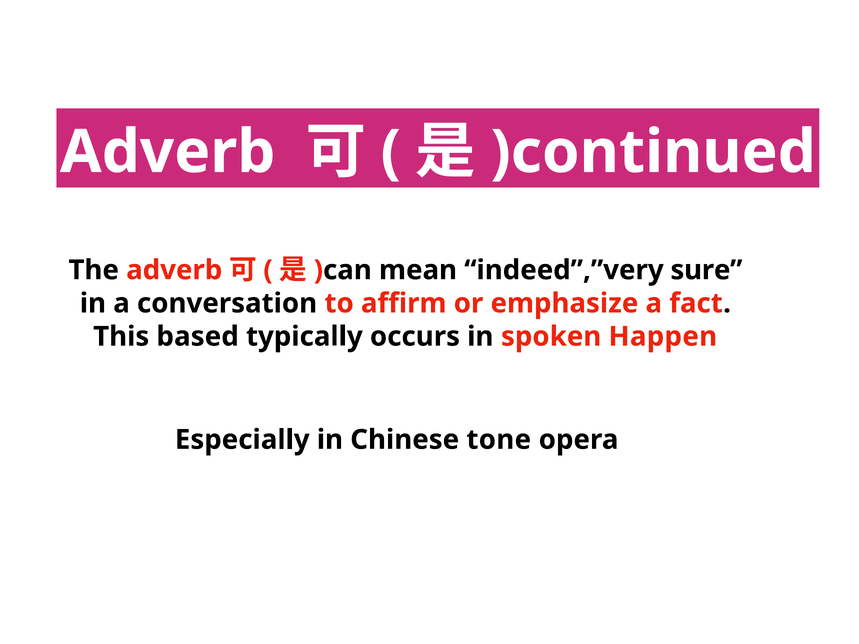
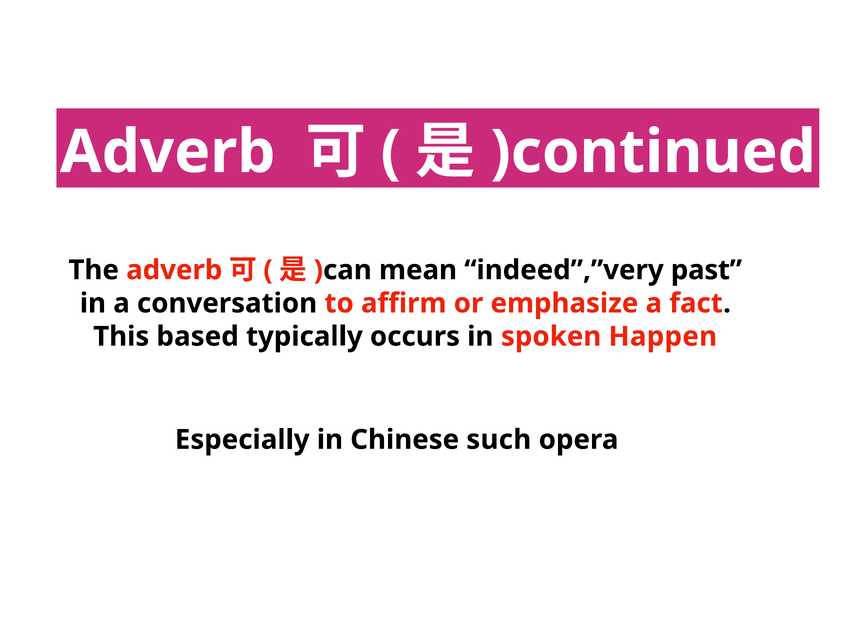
sure: sure -> past (706, 270)
tone: tone -> such (499, 440)
